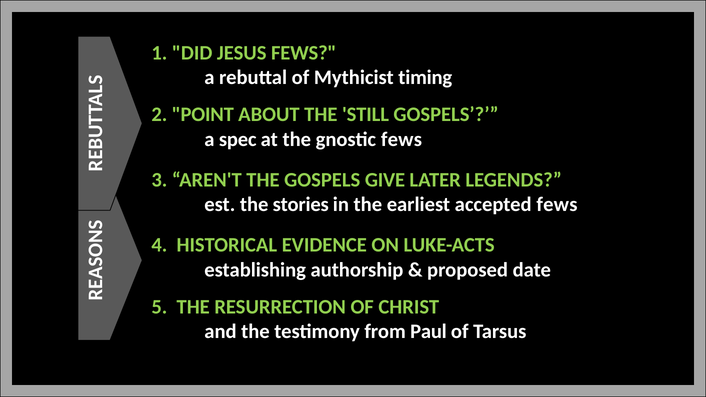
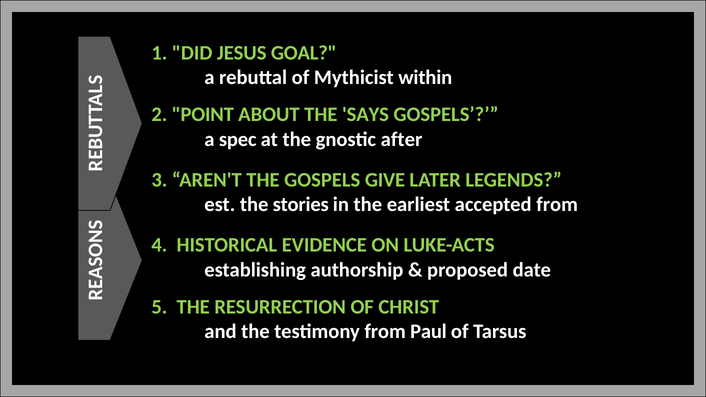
JESUS FEWS: FEWS -> GOAL (304, 53)
timing: timing -> within (425, 78)
STILL: STILL -> SAYS (366, 115)
gnostic fews: fews -> after (402, 139)
accepted fews: fews -> from (557, 205)
